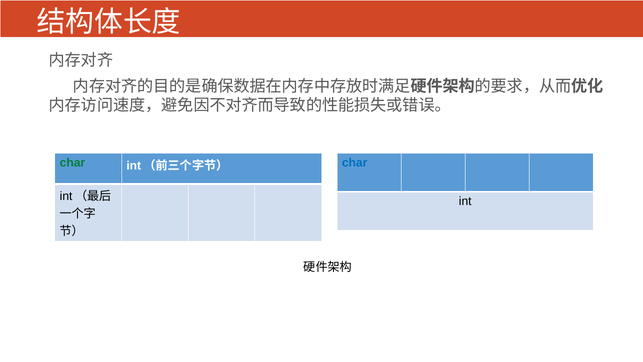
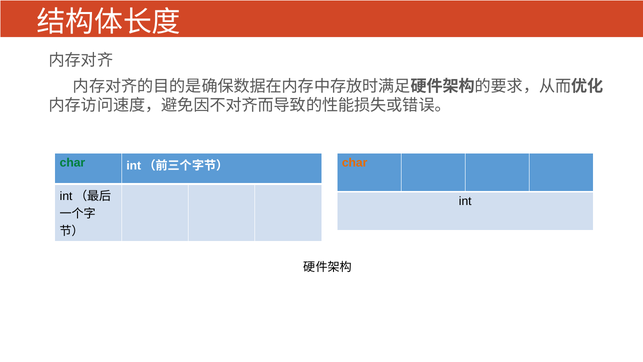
char colour: blue -> orange (355, 163)
